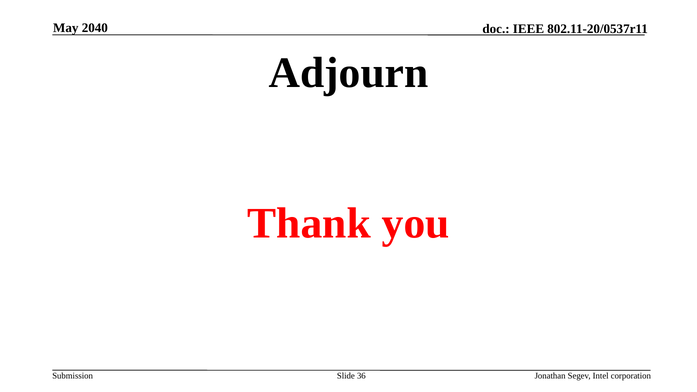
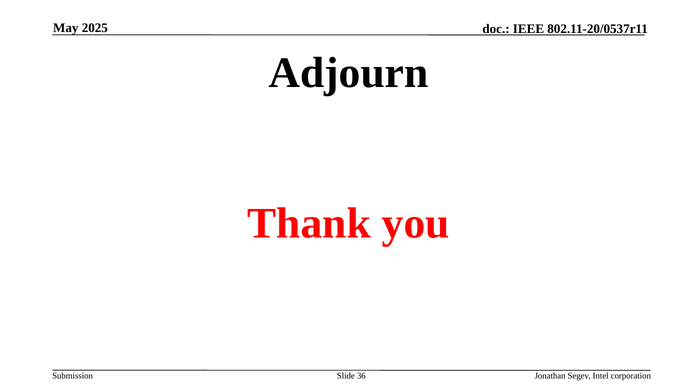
2040: 2040 -> 2025 (95, 28)
